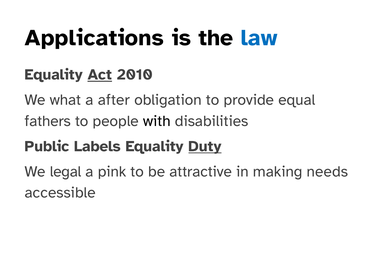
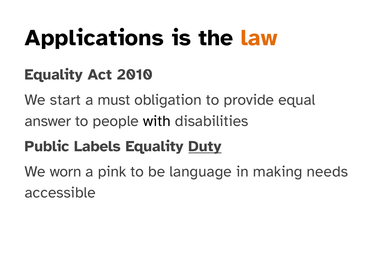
law colour: blue -> orange (259, 38)
Act underline: present -> none (100, 75)
what: what -> start (65, 100)
after: after -> must (114, 100)
fathers: fathers -> answer (48, 121)
legal: legal -> worn (66, 171)
attractive: attractive -> language (201, 171)
